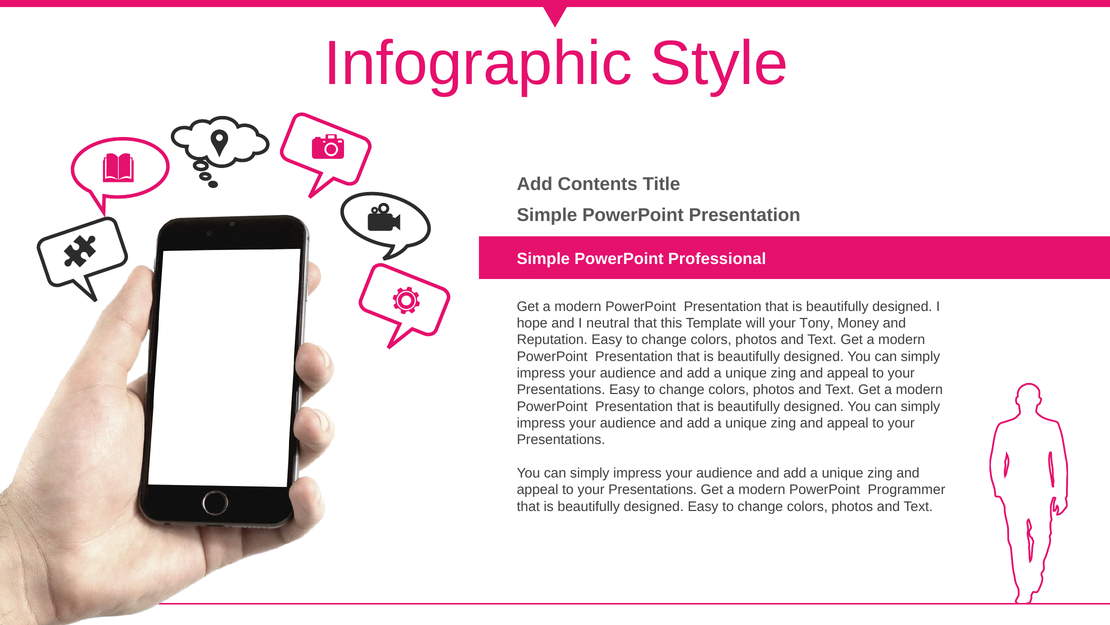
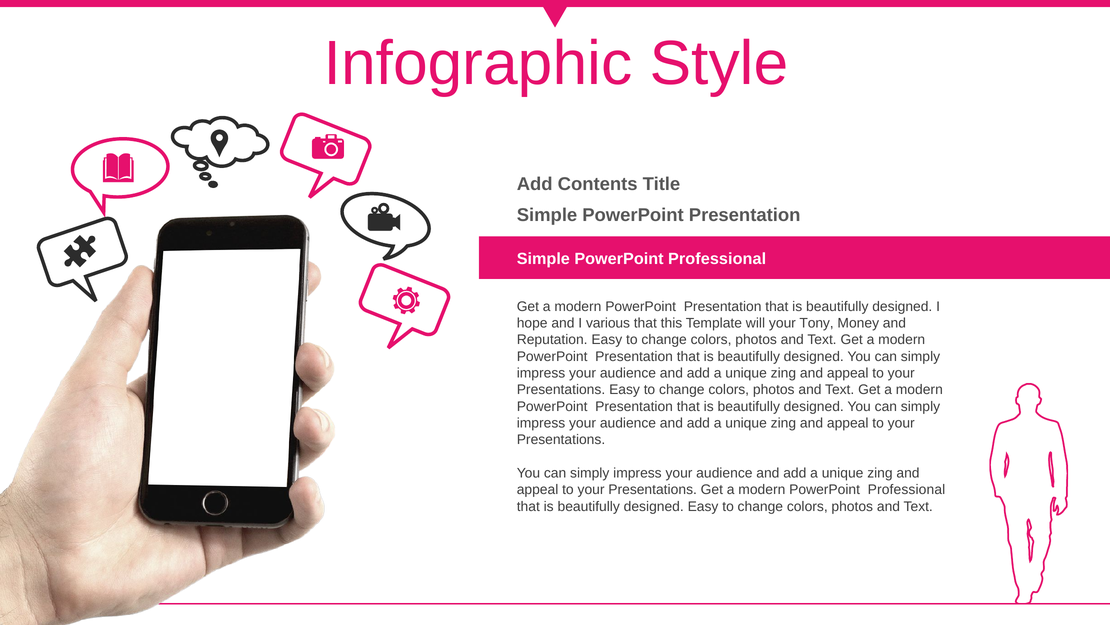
neutral: neutral -> various (608, 323)
modern PowerPoint Programmer: Programmer -> Professional (907, 489)
